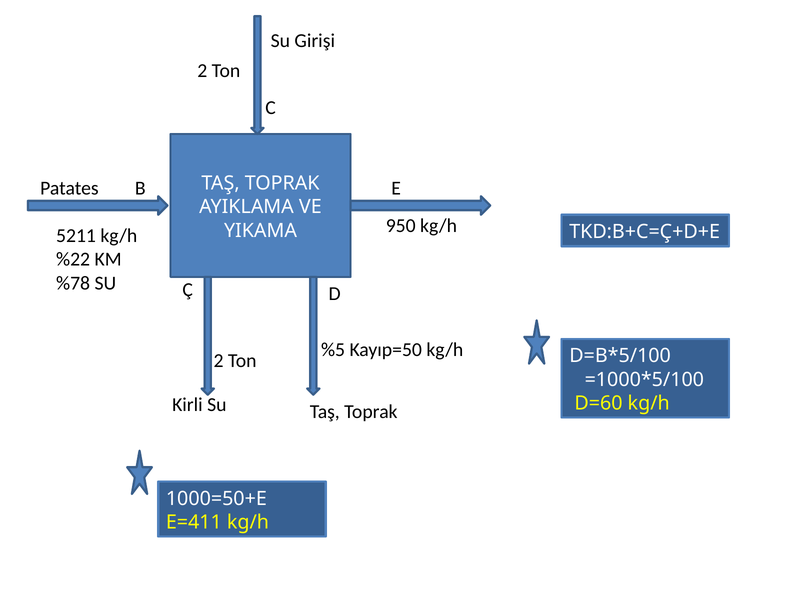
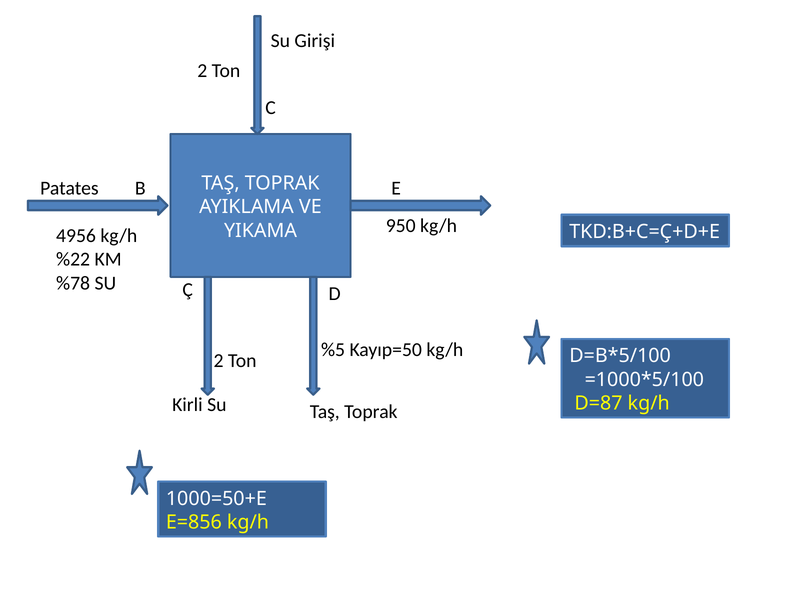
5211: 5211 -> 4956 (76, 236)
D=60: D=60 -> D=87 (599, 403)
E=411: E=411 -> E=856 (194, 522)
